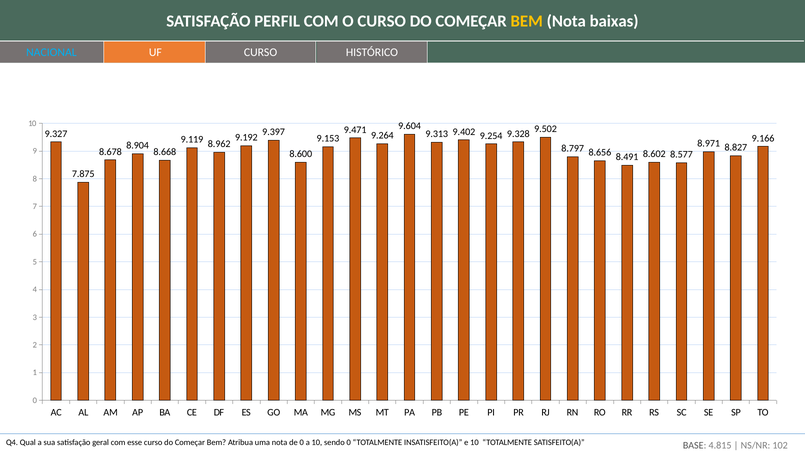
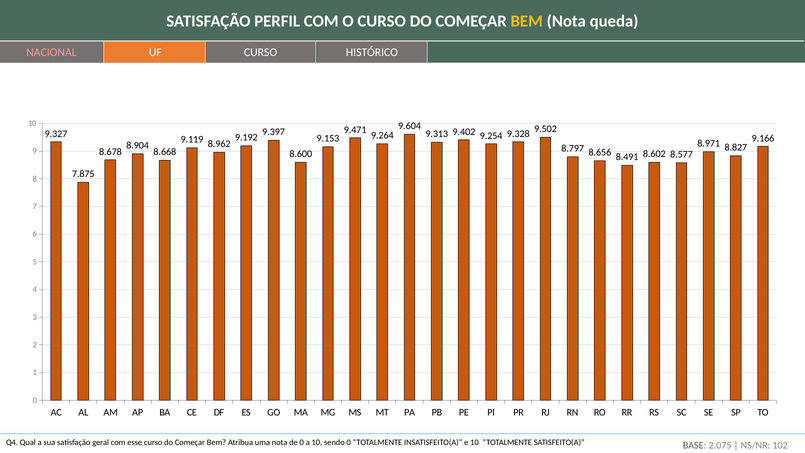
baixas: baixas -> queda (614, 21)
NACIONAL colour: light blue -> pink (51, 52)
4.815: 4.815 -> 2.075 (720, 445)
